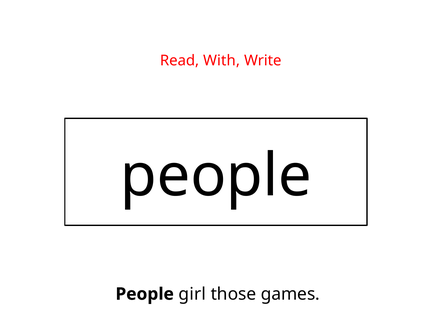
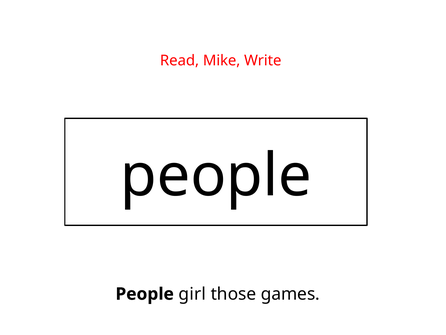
With: With -> Mike (222, 60)
